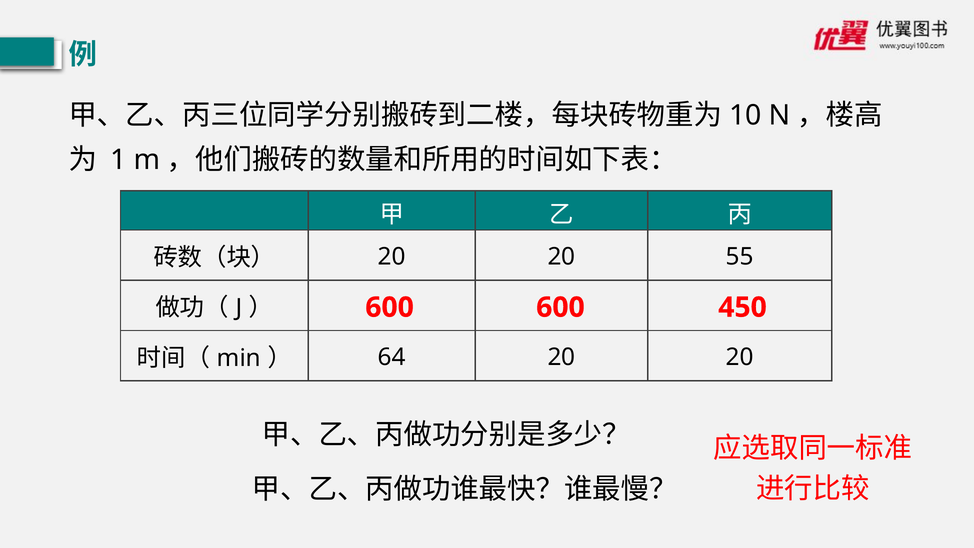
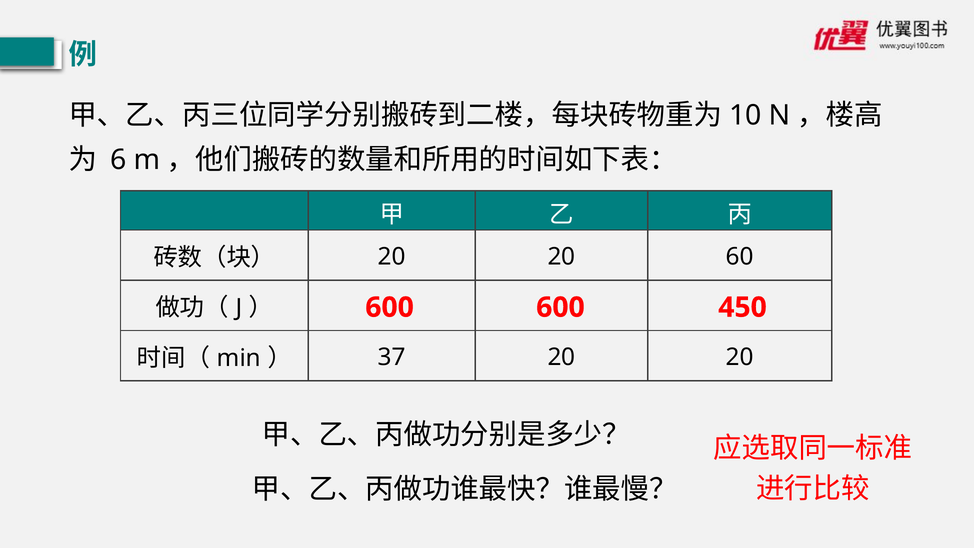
1: 1 -> 6 (118, 160)
55: 55 -> 60 (740, 256)
64: 64 -> 37 (392, 357)
